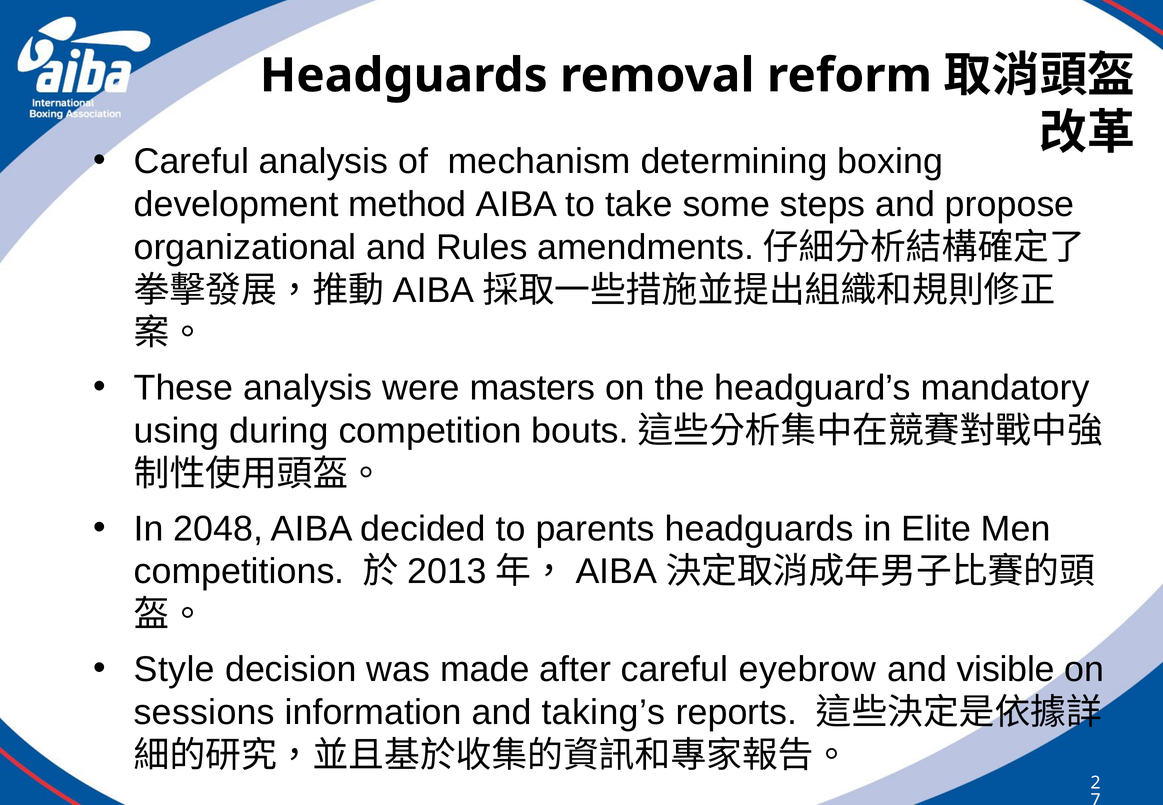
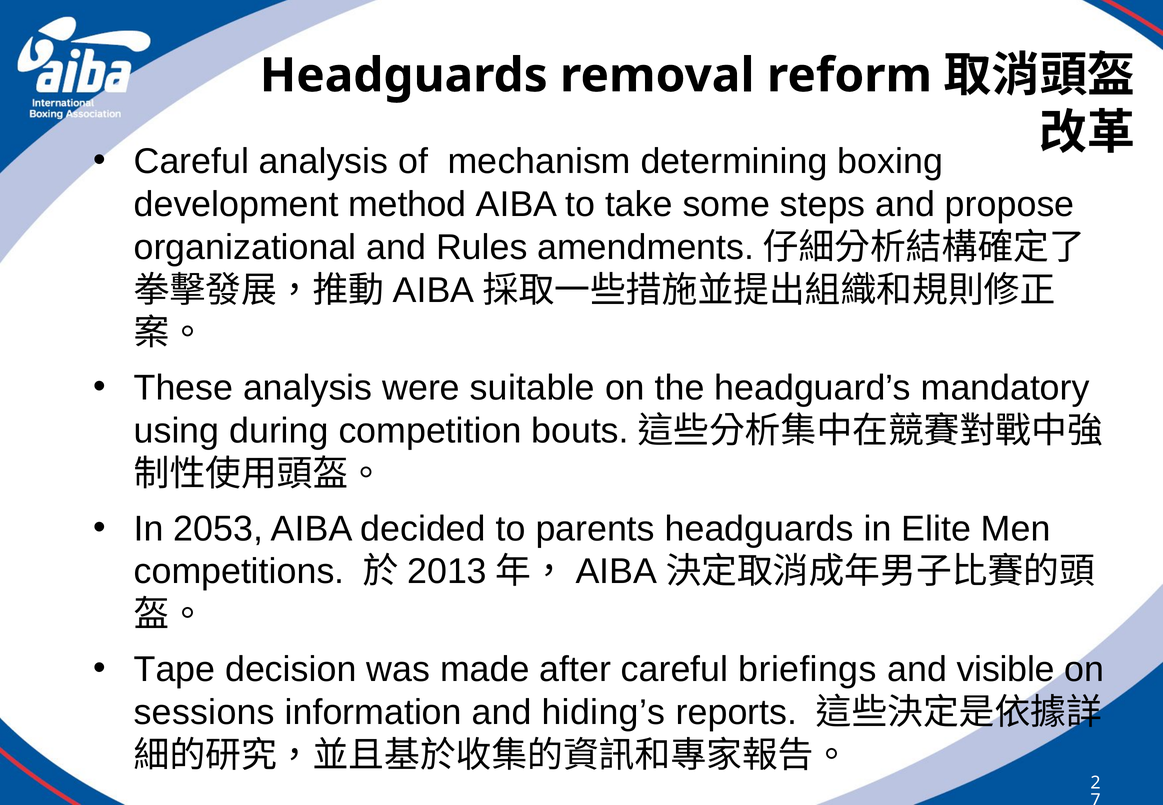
masters: masters -> suitable (532, 388)
2048: 2048 -> 2053 (218, 529)
Style: Style -> Tape (175, 670)
eyebrow: eyebrow -> briefings (808, 670)
taking’s: taking’s -> hiding’s (603, 713)
